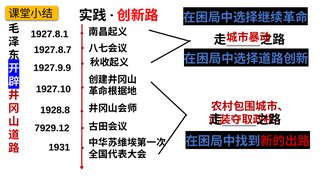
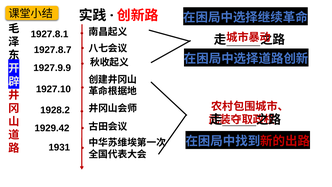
1928.8: 1928.8 -> 1928.2 (55, 110)
7929.12: 7929.12 -> 1929.42 (52, 128)
